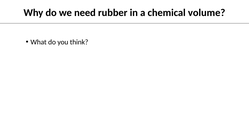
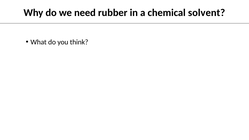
volume: volume -> solvent (207, 13)
